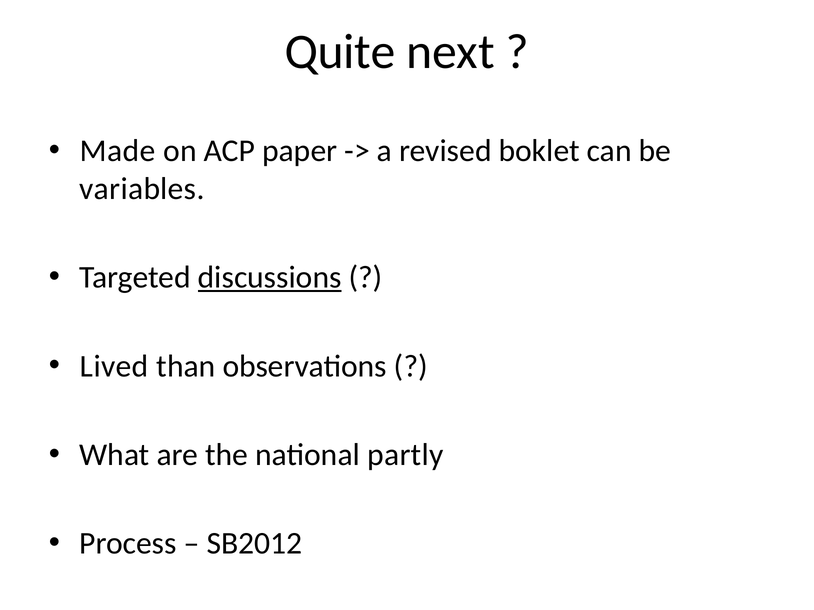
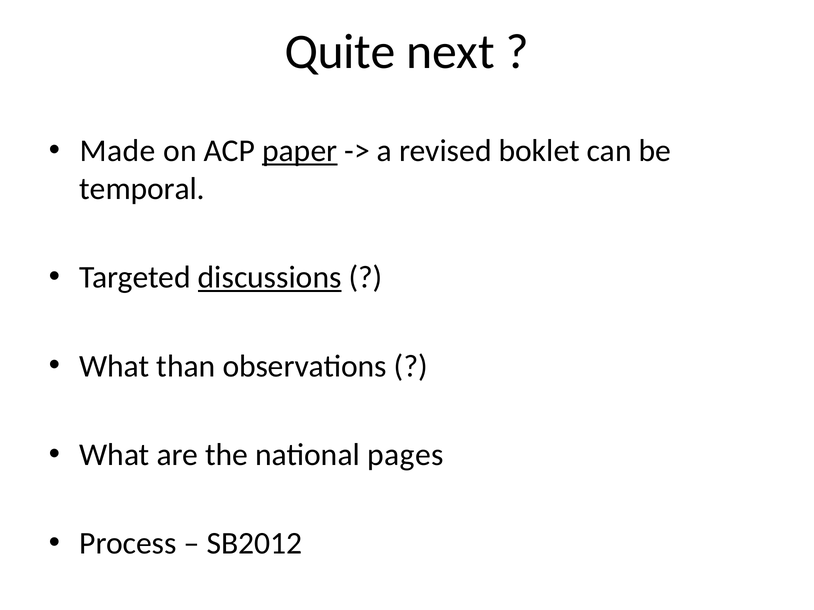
paper underline: none -> present (300, 151)
variables: variables -> temporal (142, 189)
Lived: Lived -> What (114, 366)
partly: partly -> pages (405, 455)
